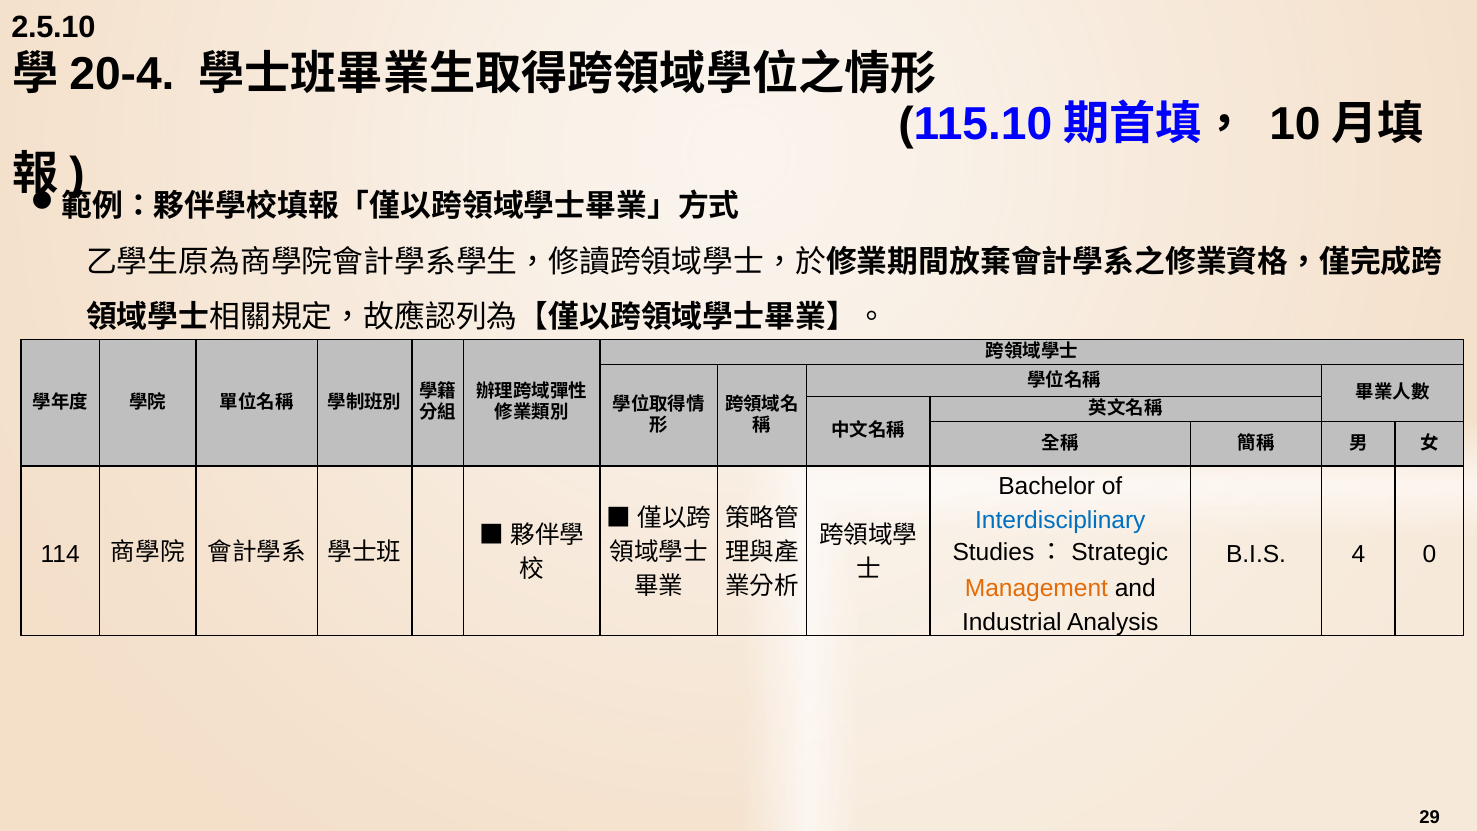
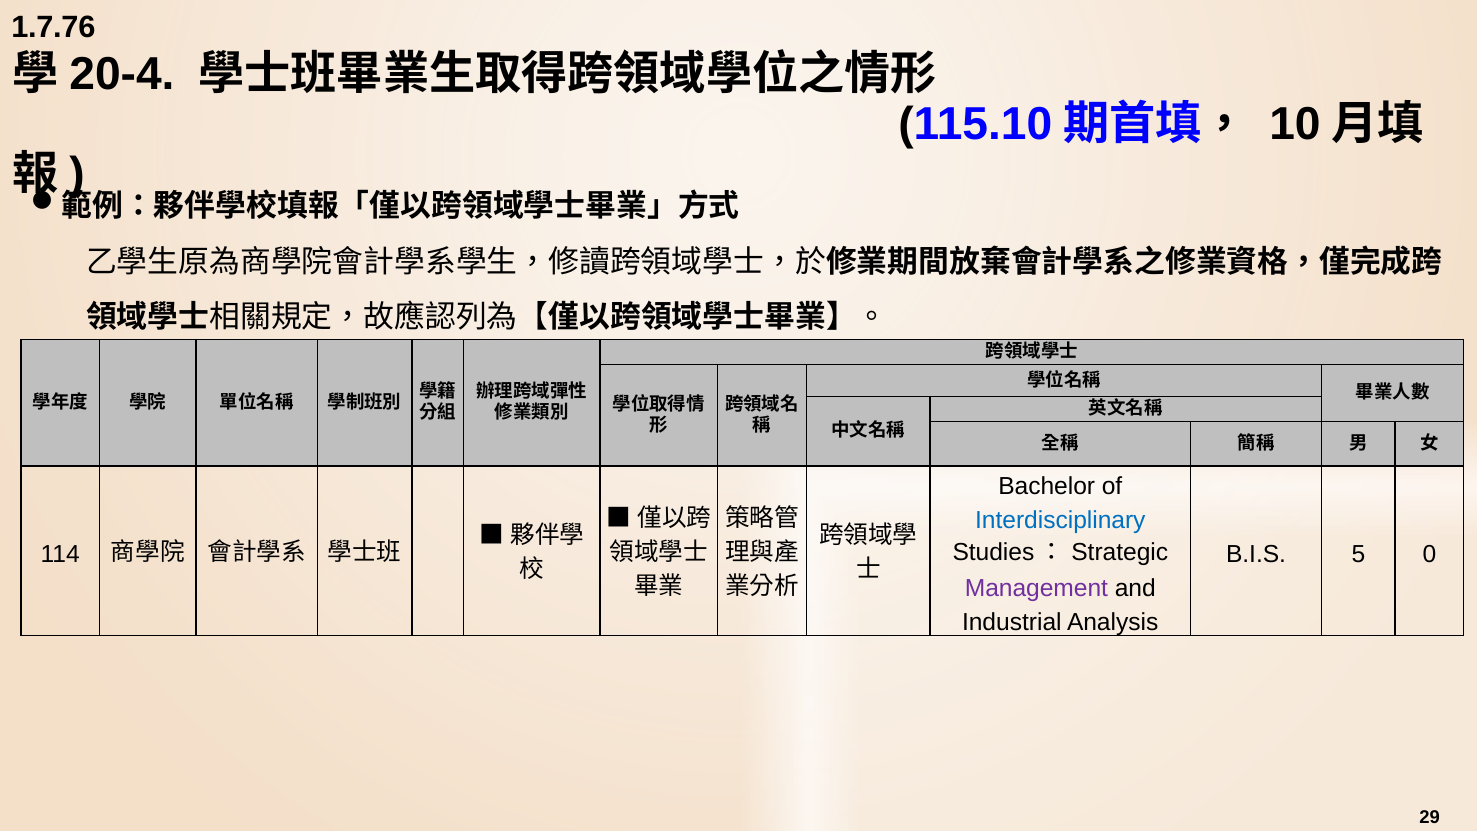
2.5.10: 2.5.10 -> 1.7.76 (53, 27)
4: 4 -> 5 (1358, 554)
Management colour: orange -> purple (1036, 588)
